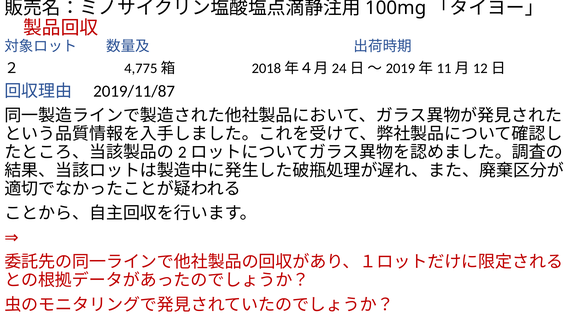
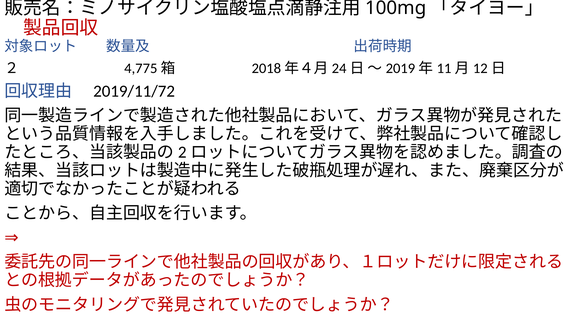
2019/11/87: 2019/11/87 -> 2019/11/72 (134, 91)
